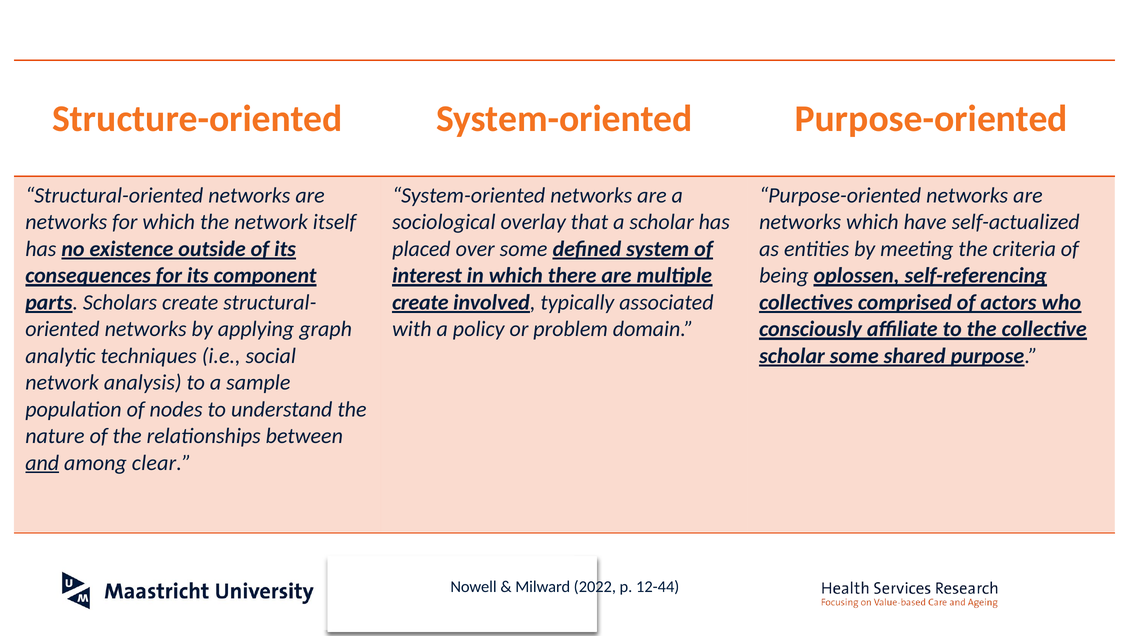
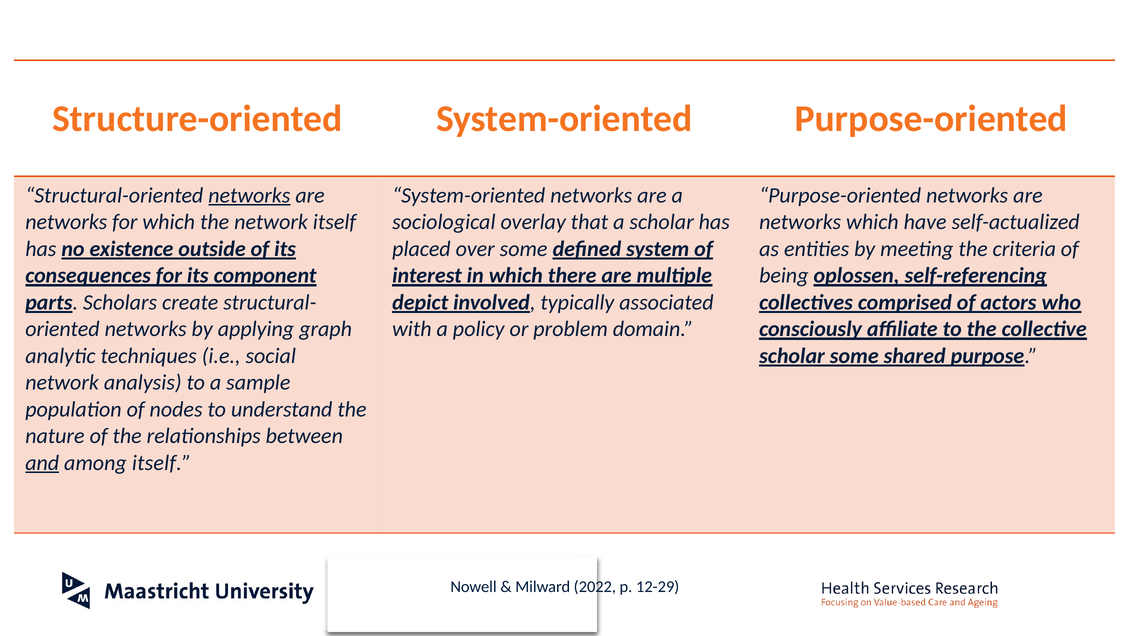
networks underline: none -> present (249, 195)
create: create -> depict (420, 302)
among clear: clear -> itself (162, 463)
12-44: 12-44 -> 12-29 (658, 586)
